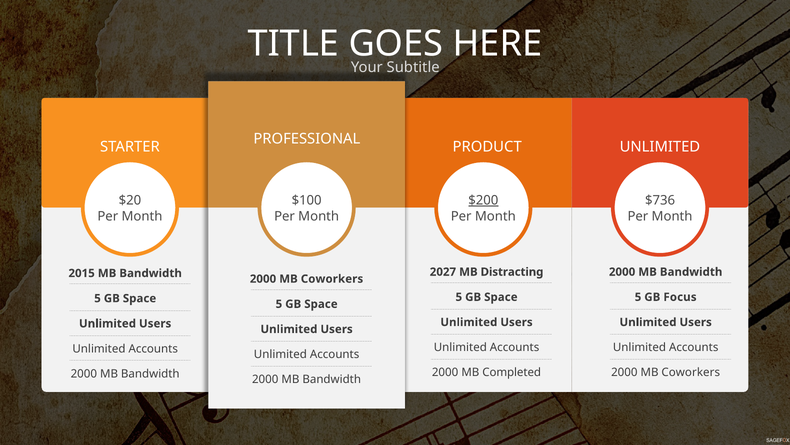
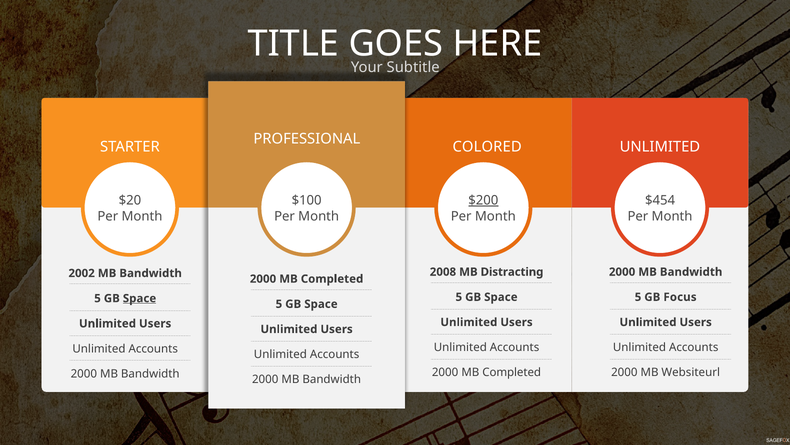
PRODUCT: PRODUCT -> COLORED (487, 147)
$736: $736 -> $454 (660, 200)
2027: 2027 -> 2008 (443, 272)
2015: 2015 -> 2002 (82, 273)
Coworkers: Coworkers -> Completed (332, 279)
Space underline: none -> present (140, 298)
Coworkers: Coworkers -> Websiteurl (691, 372)
